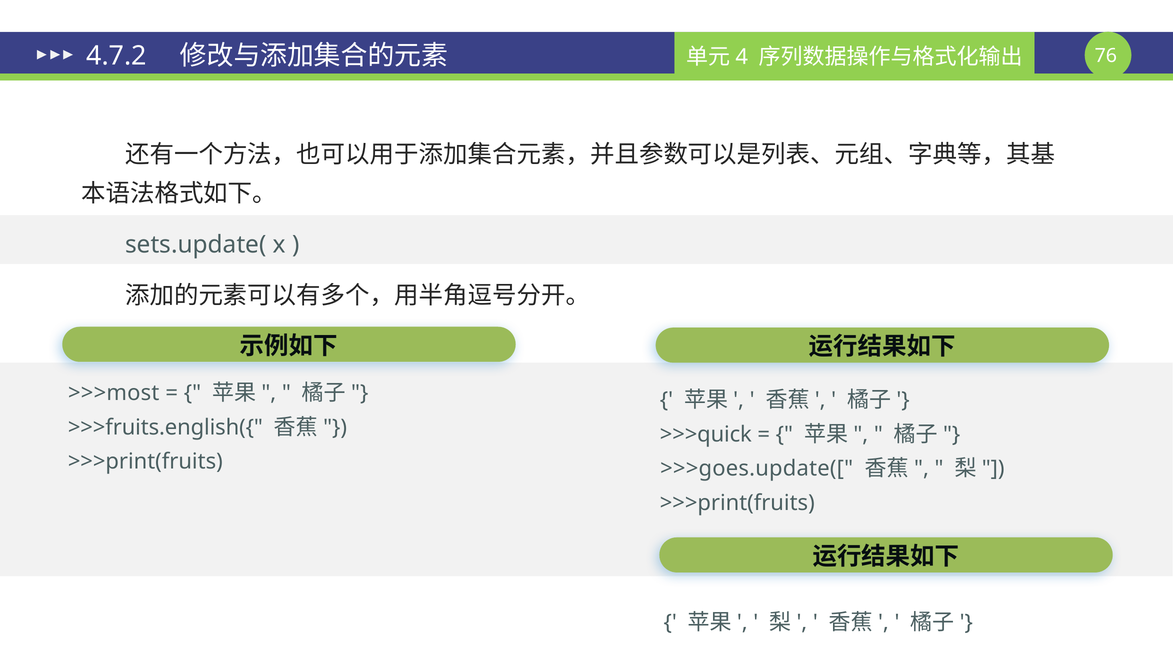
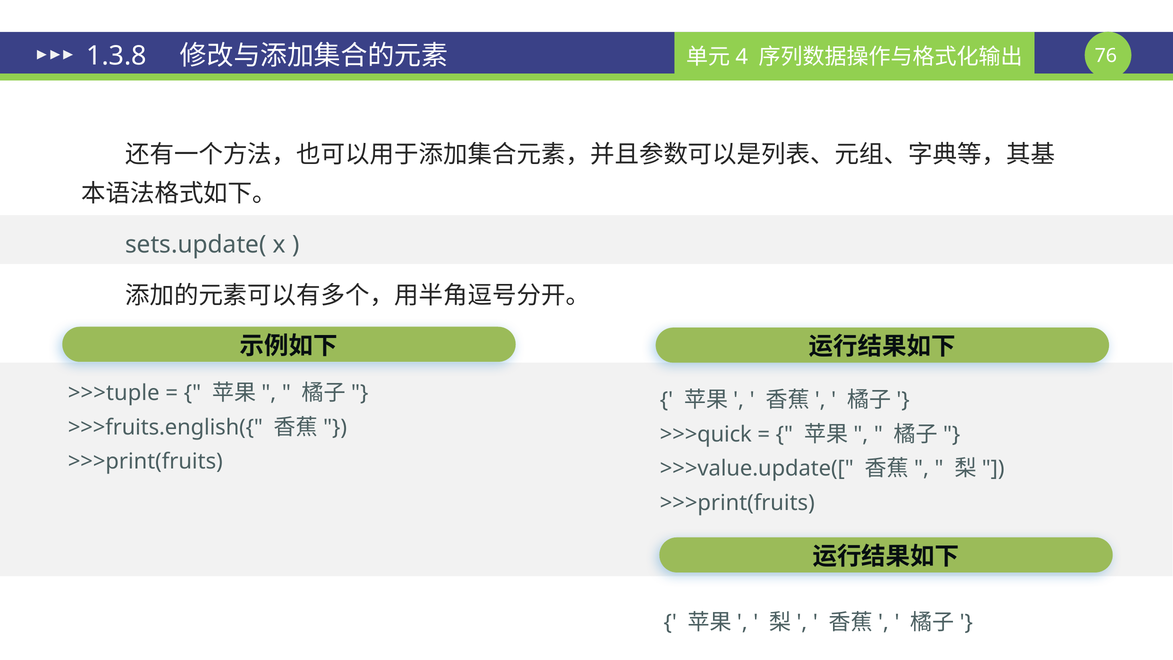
4.7.2: 4.7.2 -> 1.3.8 (116, 56)
>>>most: >>>most -> >>>tuple (114, 393)
>>>goes.update([: >>>goes.update([ -> >>>value.update([ (757, 468)
